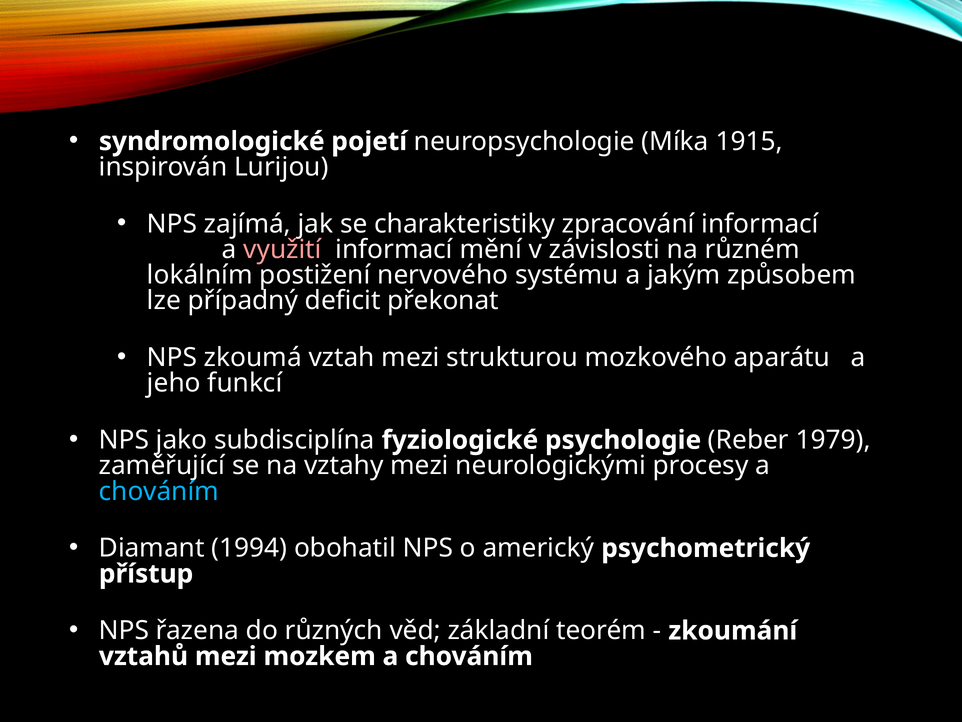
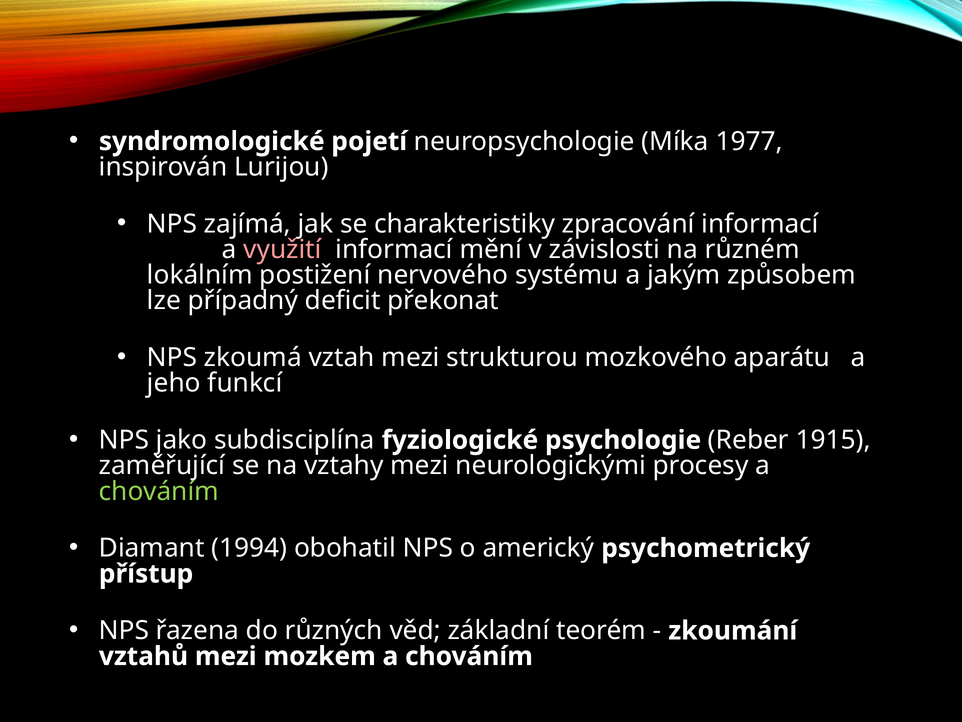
1915: 1915 -> 1977 (749, 141)
1979: 1979 -> 1915 (833, 440)
chováním colour: light blue -> light green (159, 491)
